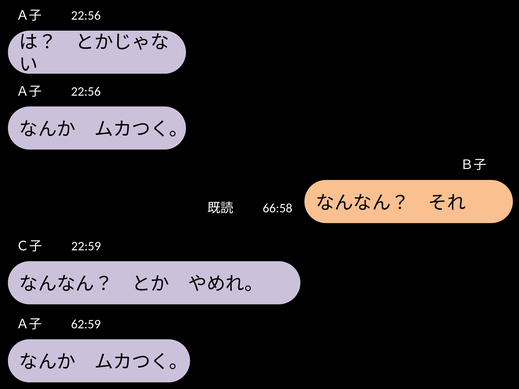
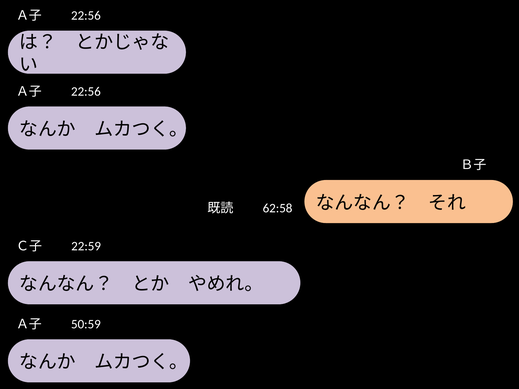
66:58: 66:58 -> 62:58 (278, 208)
62:59: 62:59 -> 50:59 (86, 325)
